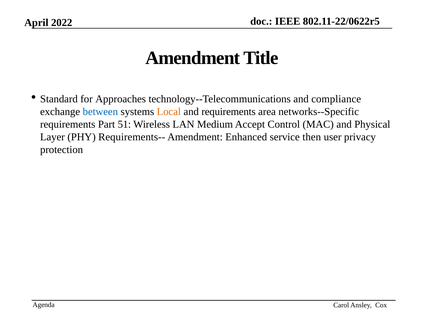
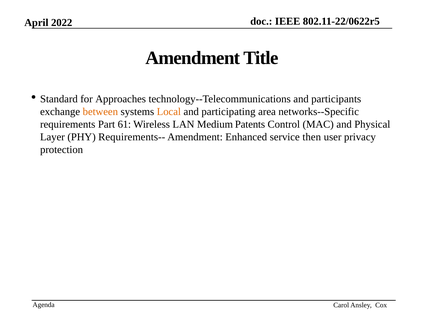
compliance: compliance -> participants (336, 99)
between colour: blue -> orange (100, 112)
and requirements: requirements -> participating (229, 112)
51: 51 -> 61 (124, 124)
Accept: Accept -> Patents (250, 124)
